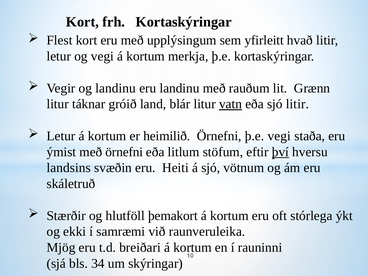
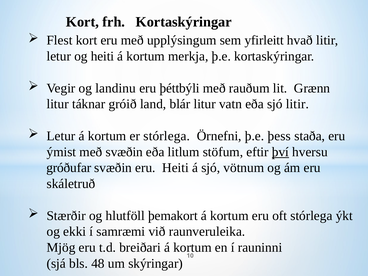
og vegi: vegi -> heiti (102, 56)
eru landinu: landinu -> þéttbýli (180, 88)
vatn underline: present -> none (231, 104)
er heimilið: heimilið -> stórlega (167, 136)
þ.e vegi: vegi -> þess (279, 136)
með örnefni: örnefni -> svæðin (124, 152)
landsins: landsins -> gróðufar (69, 168)
34: 34 -> 48 (98, 263)
